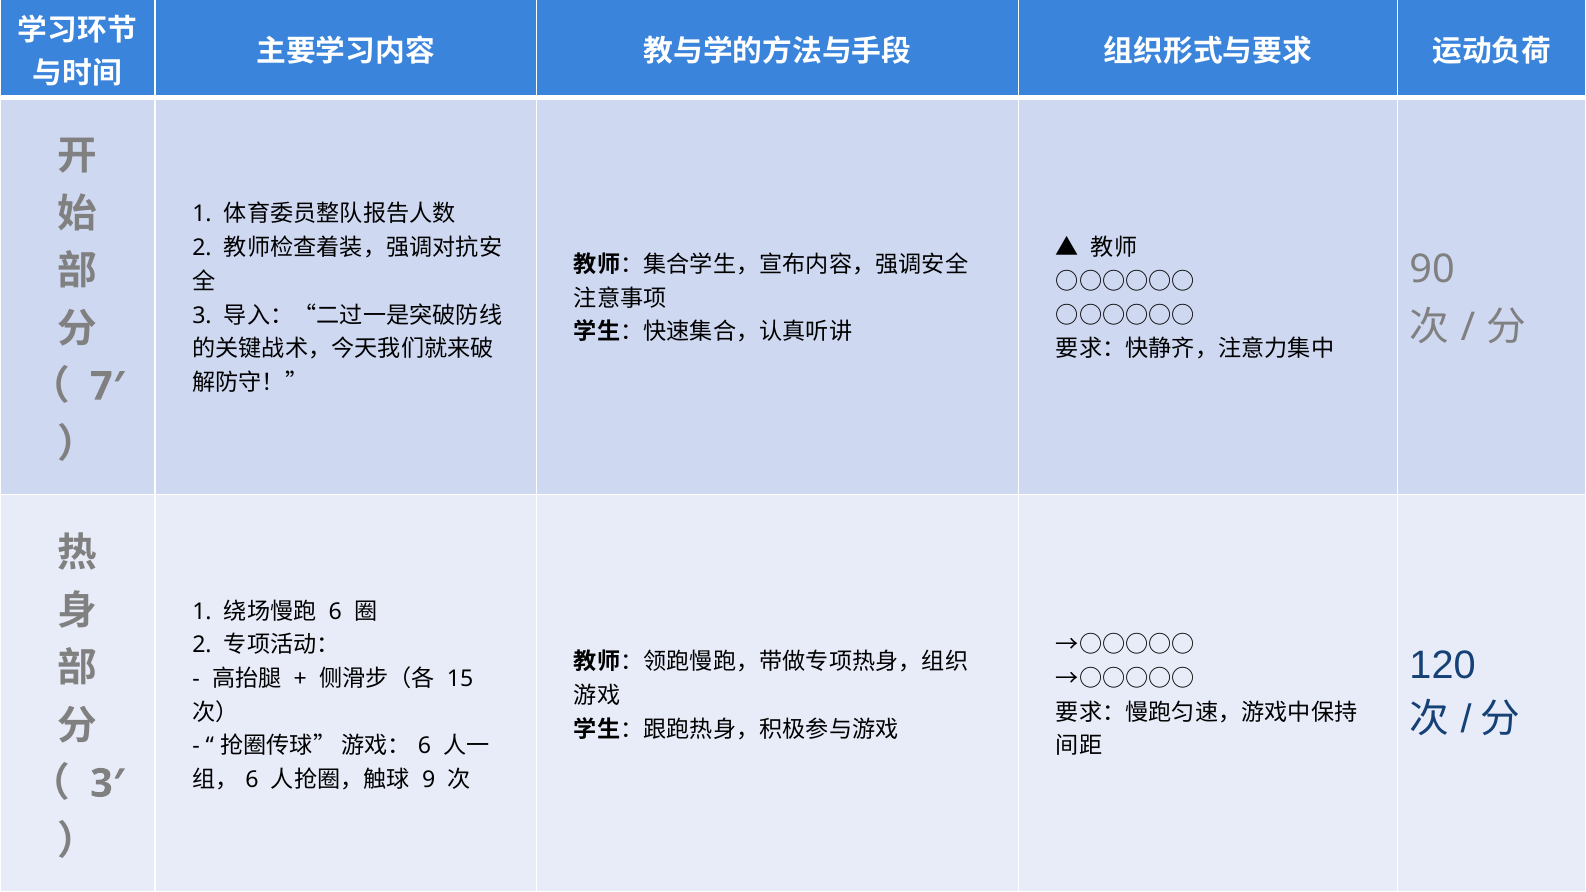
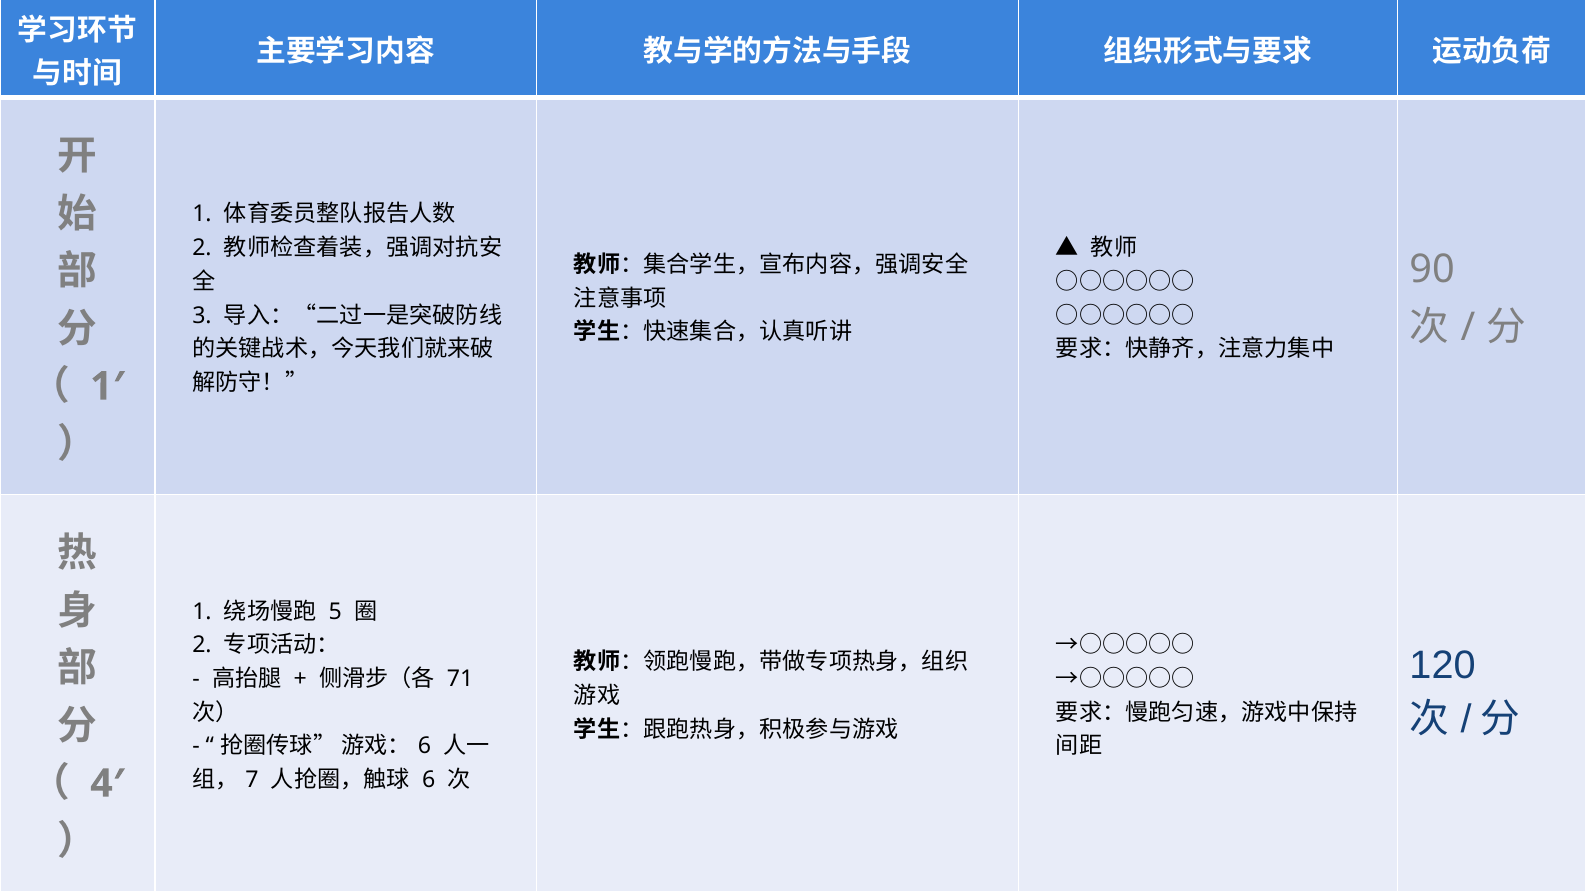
7′: 7′ -> 1′ (107, 386)
6: 6 -> 5 (335, 612)
15: 15 -> 71 (460, 679)
3′: 3′ -> 4′ (107, 784)
6: 6 -> 7 (252, 780)
9: 9 -> 6 (429, 780)
